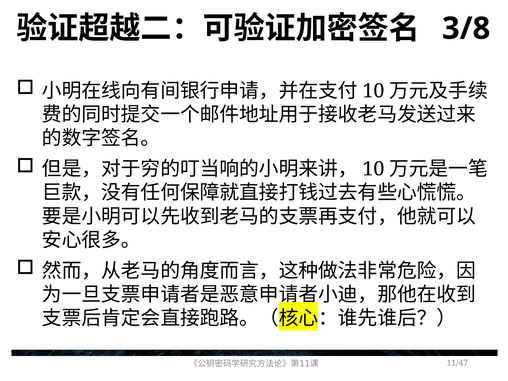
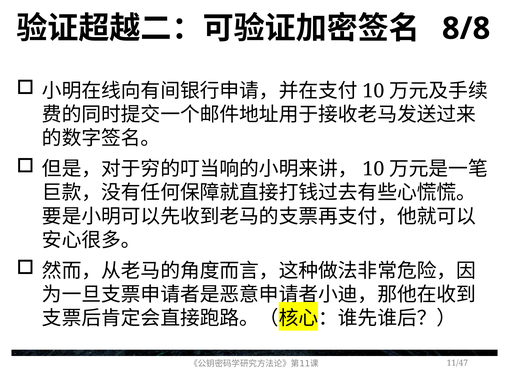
3/8: 3/8 -> 8/8 (466, 29)
